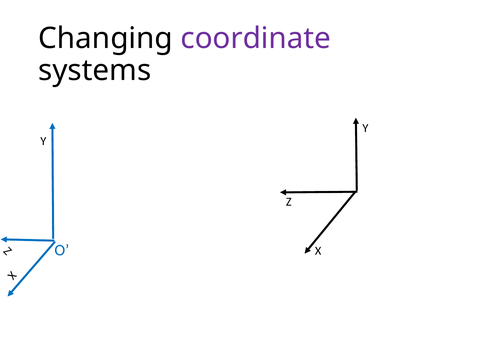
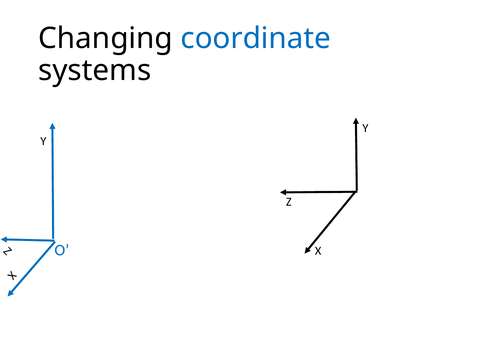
coordinate colour: purple -> blue (256, 38)
